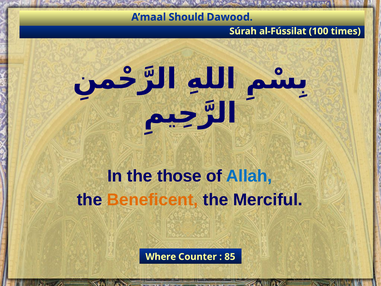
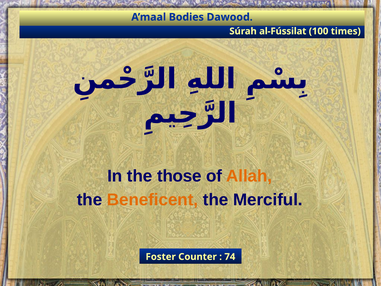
Should: Should -> Bodies (186, 17)
Allah colour: blue -> orange (249, 176)
Where: Where -> Foster (161, 257)
85: 85 -> 74 (230, 257)
